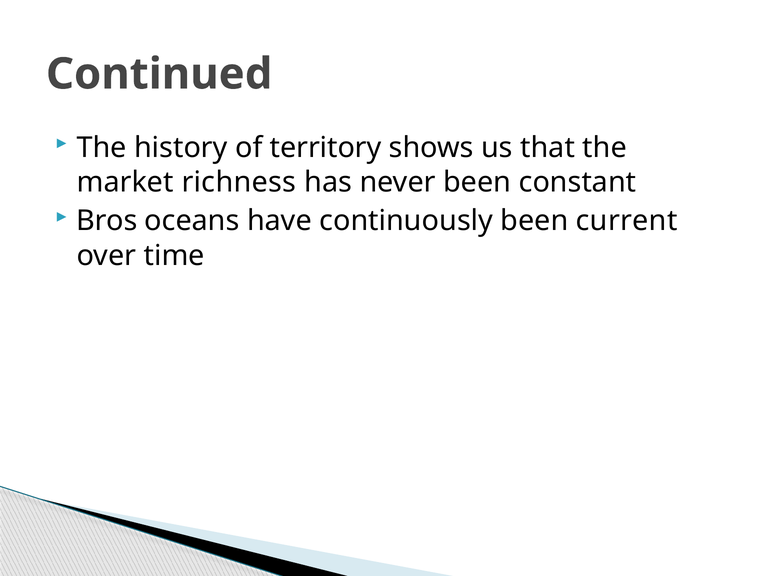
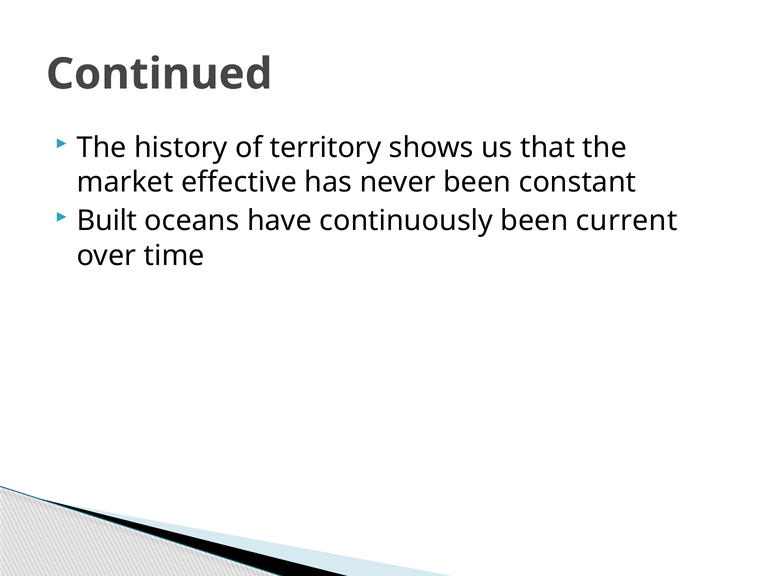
richness: richness -> effective (239, 182)
Bros: Bros -> Built (107, 221)
